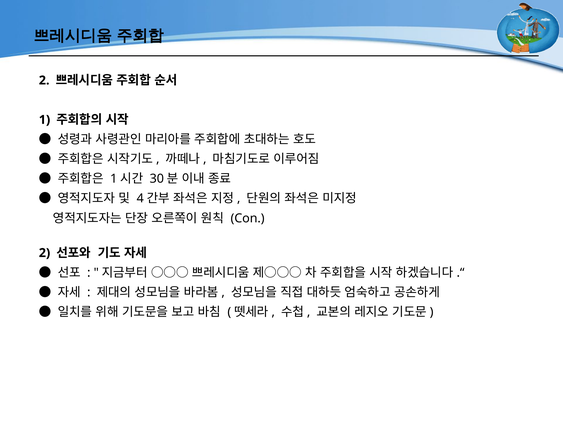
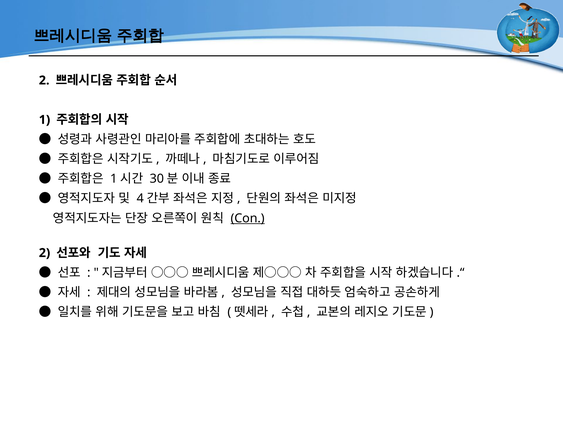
Con underline: none -> present (248, 218)
